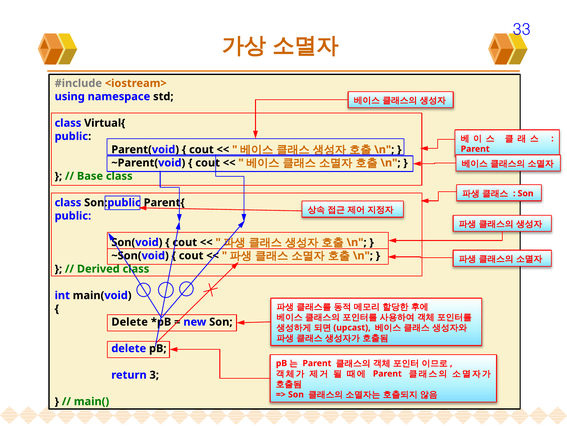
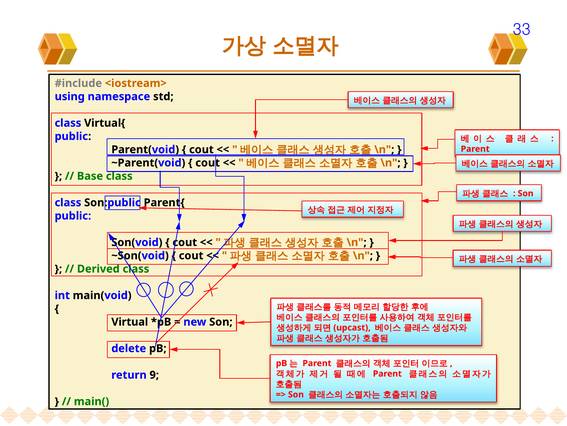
Delete: Delete -> Virtual (130, 321)
3: 3 -> 9 (154, 374)
